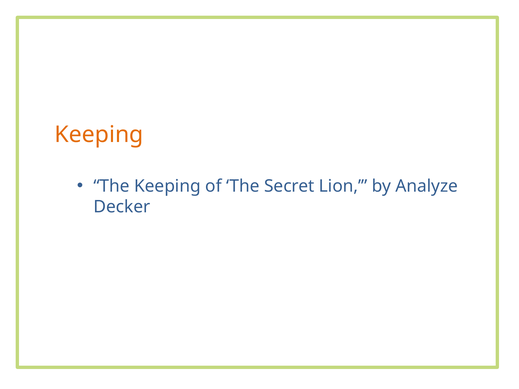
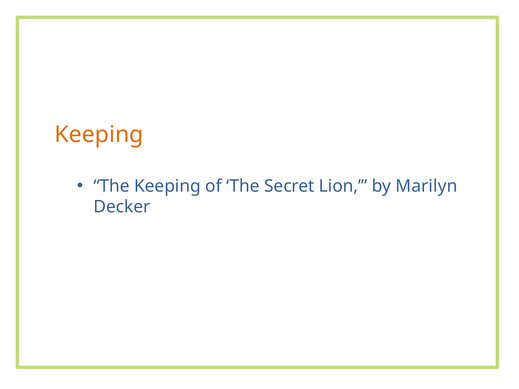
Analyze: Analyze -> Marilyn (427, 186)
